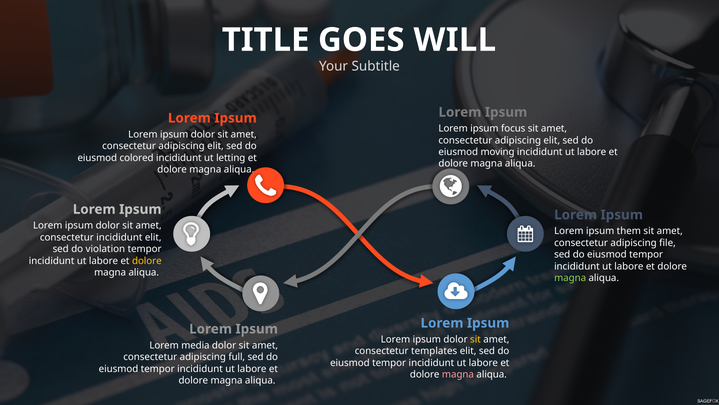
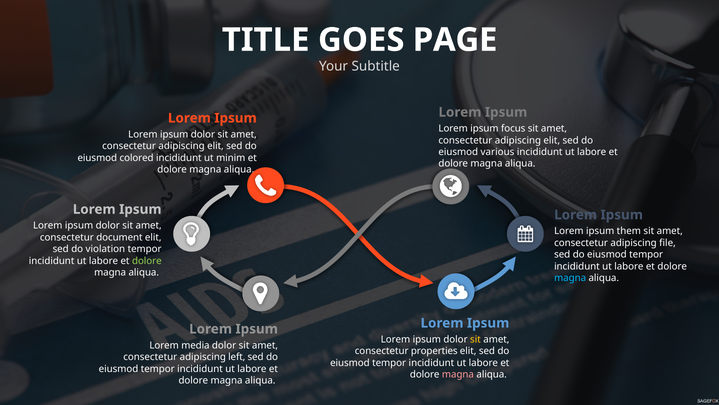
WILL: WILL -> PAGE (455, 40)
moving: moving -> various (497, 152)
letting: letting -> minim (231, 158)
consectetur incididunt: incididunt -> document (119, 237)
dolore colour: yellow -> light green (147, 261)
magna colour: light green -> light blue (570, 278)
templates: templates -> properties (434, 351)
full: full -> left (237, 357)
